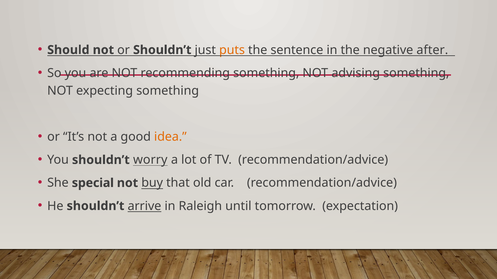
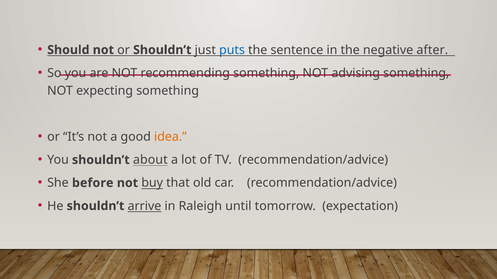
puts colour: orange -> blue (232, 50)
worry: worry -> about (150, 160)
special: special -> before (93, 183)
